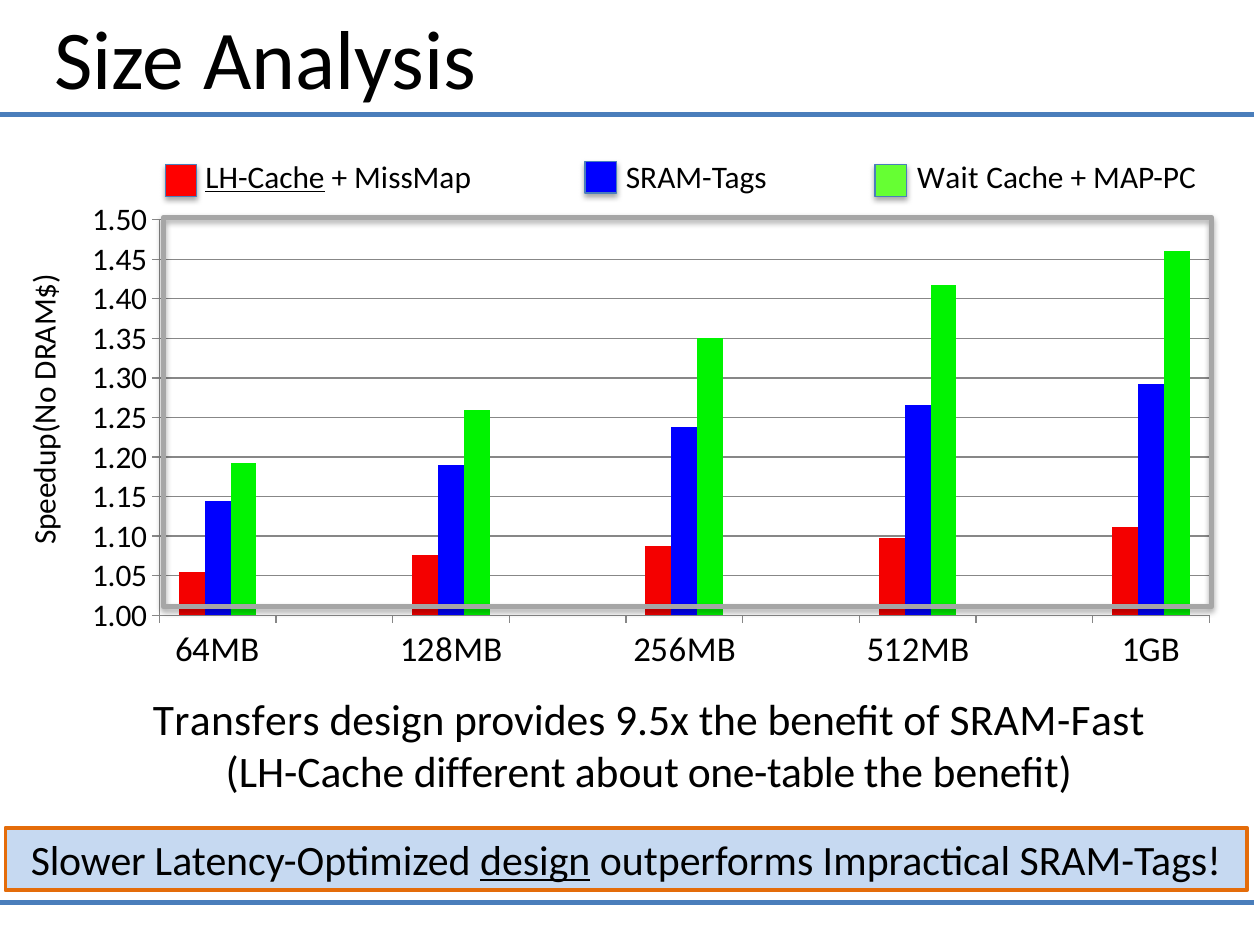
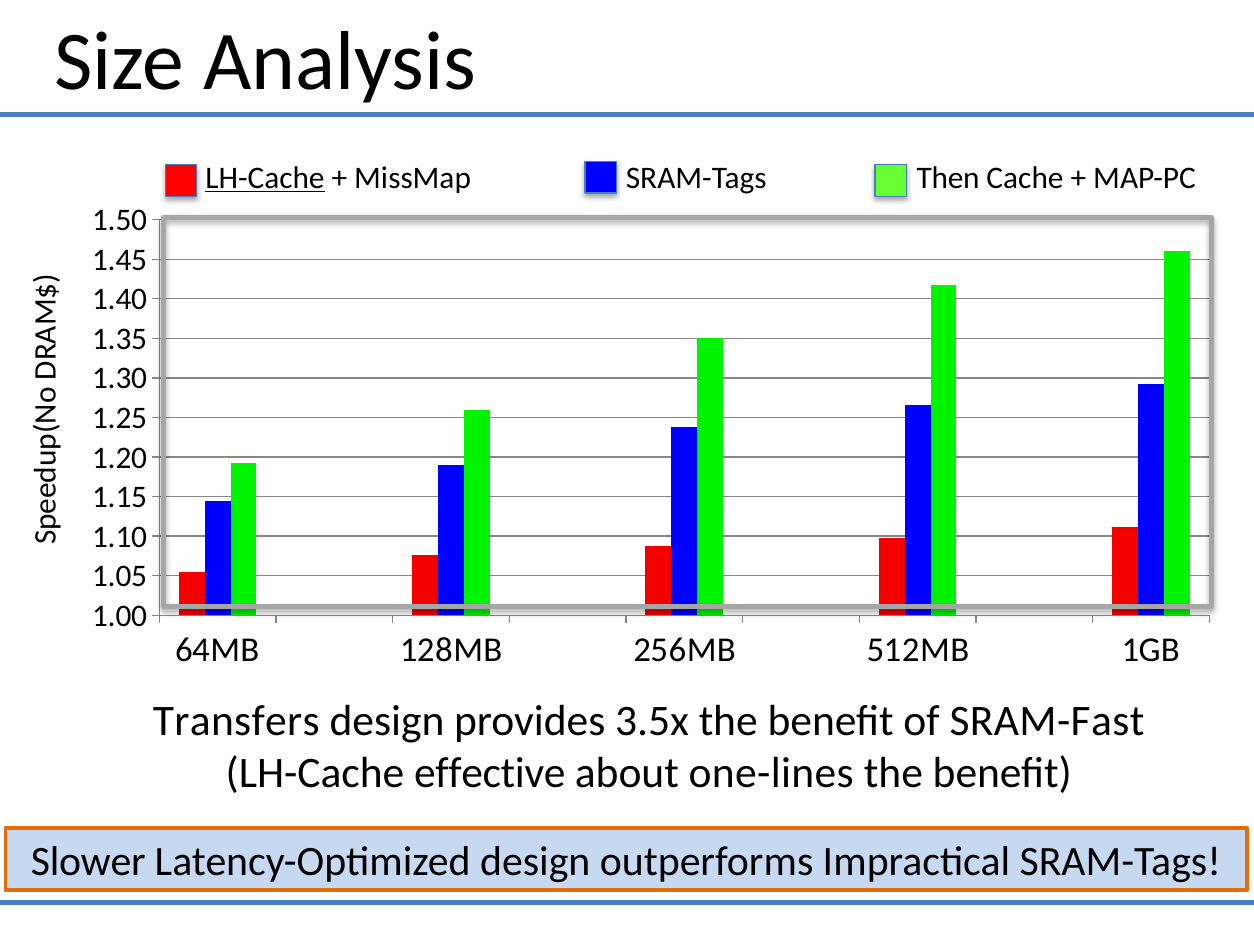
Wait: Wait -> Then (948, 178)
9.5x: 9.5x -> 3.5x (652, 721)
different: different -> effective (490, 774)
one-table: one-table -> one-lines (771, 774)
design underline: present -> none (535, 862)
